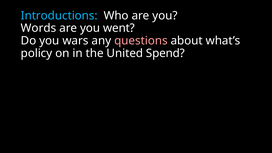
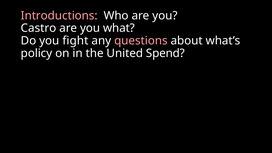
Introductions colour: light blue -> pink (59, 16)
Words: Words -> Castro (39, 28)
went: went -> what (119, 28)
wars: wars -> fight (75, 41)
